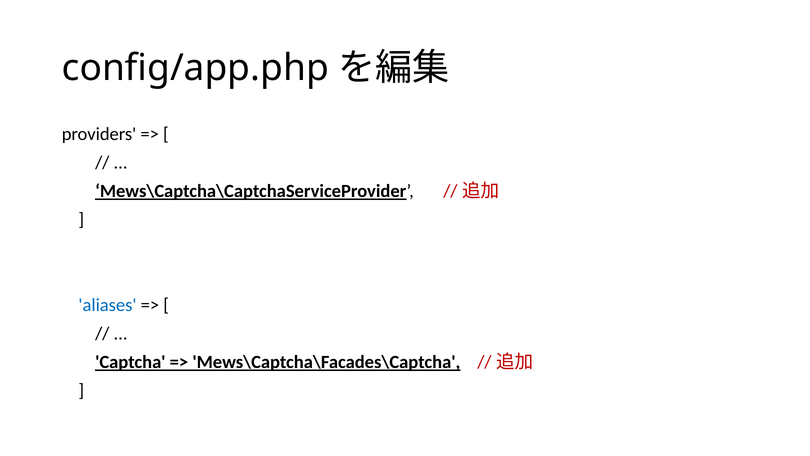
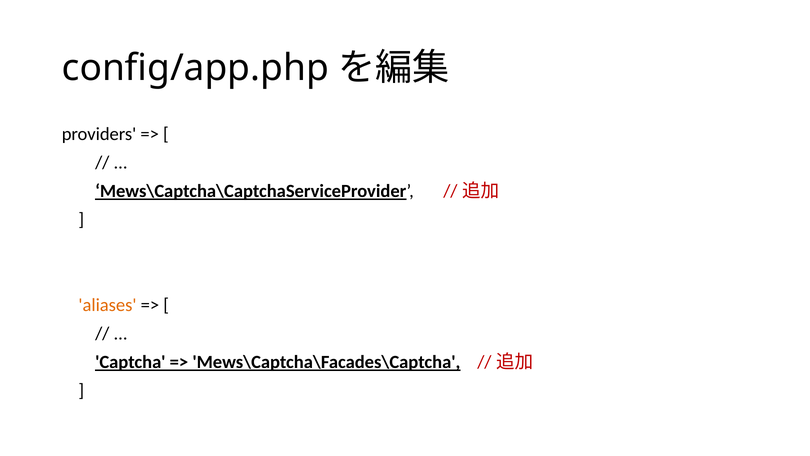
aliases colour: blue -> orange (107, 305)
